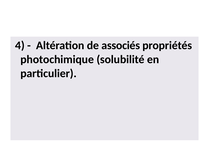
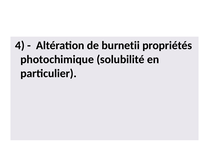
associés: associés -> burnetii (121, 45)
